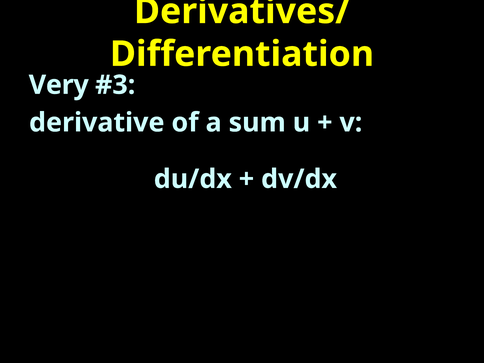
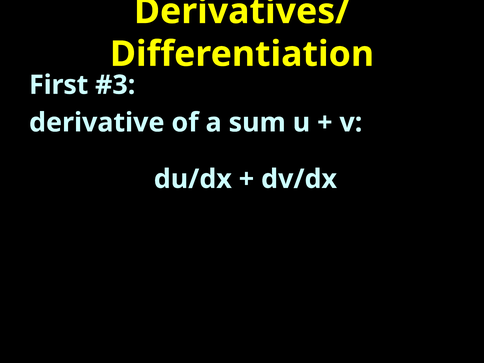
Very: Very -> First (59, 85)
